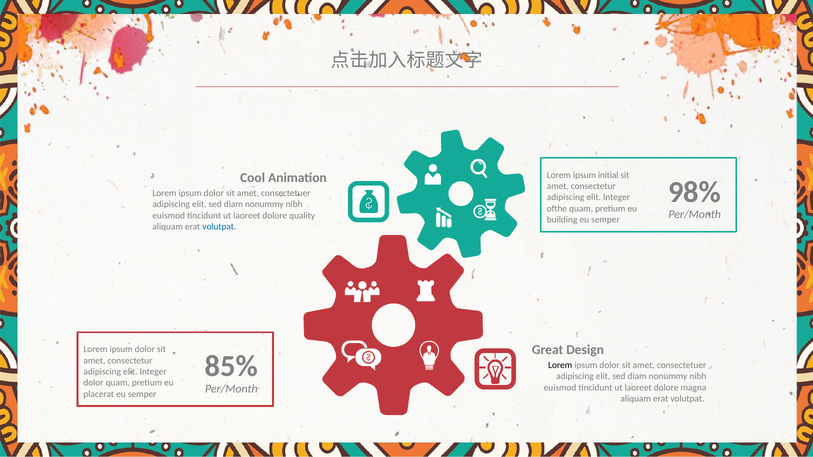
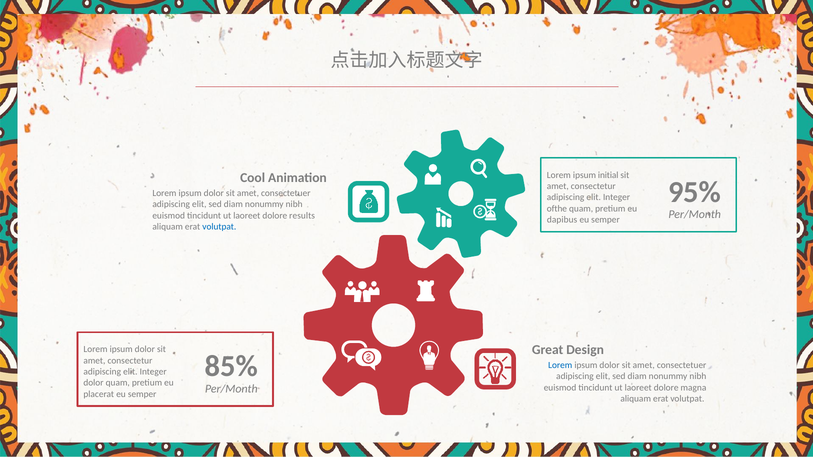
98%: 98% -> 95% (695, 192)
quality: quality -> results (302, 216)
building: building -> dapibus (562, 220)
Lorem colour: black -> blue (560, 366)
